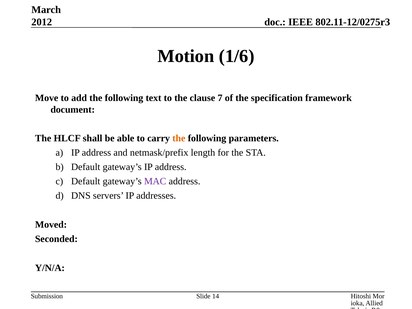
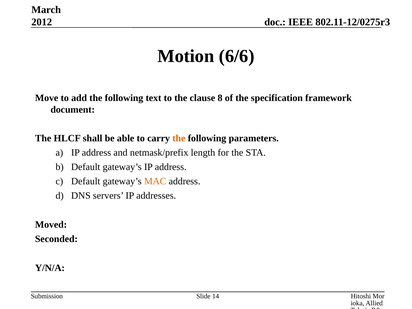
1/6: 1/6 -> 6/6 (237, 56)
7: 7 -> 8 (220, 98)
MAC colour: purple -> orange (155, 181)
